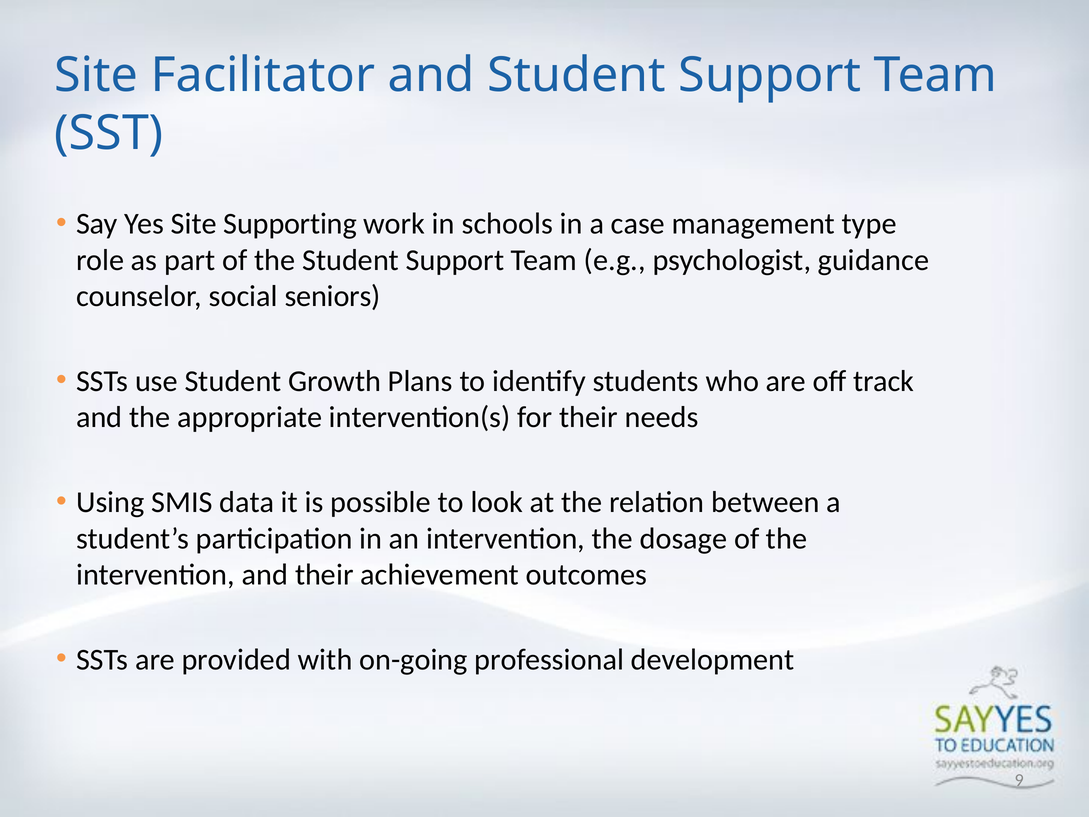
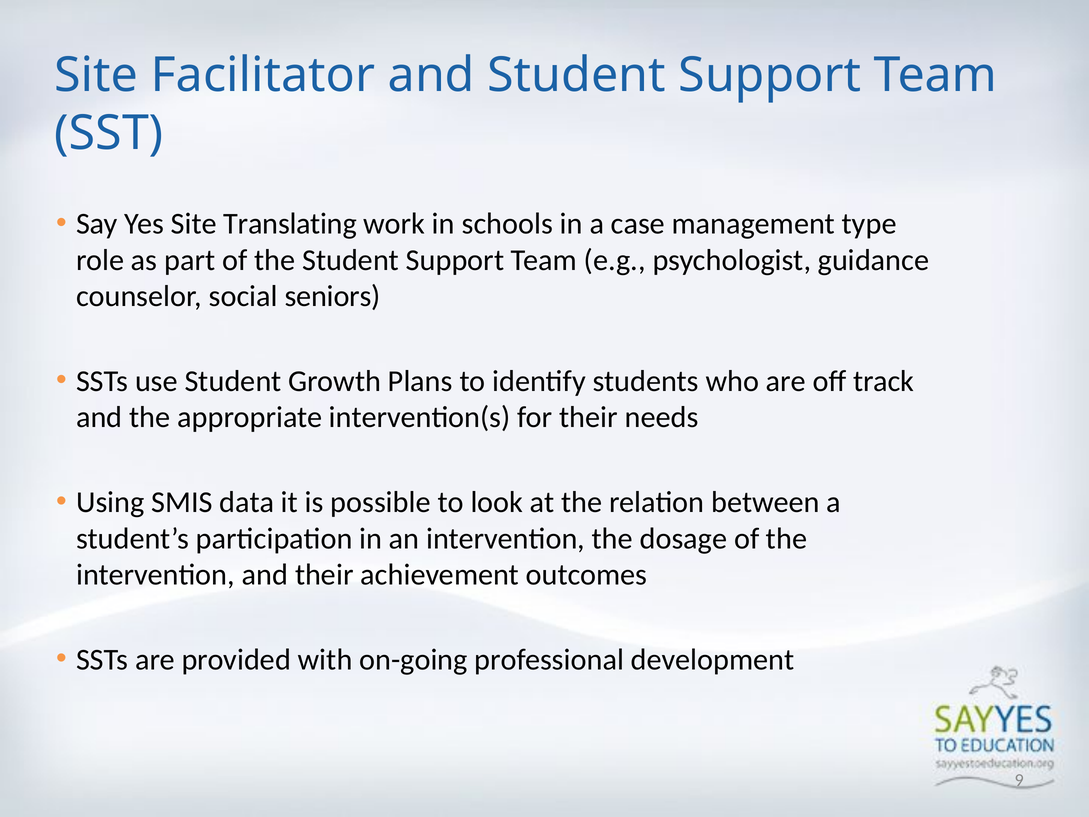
Supporting: Supporting -> Translating (290, 224)
